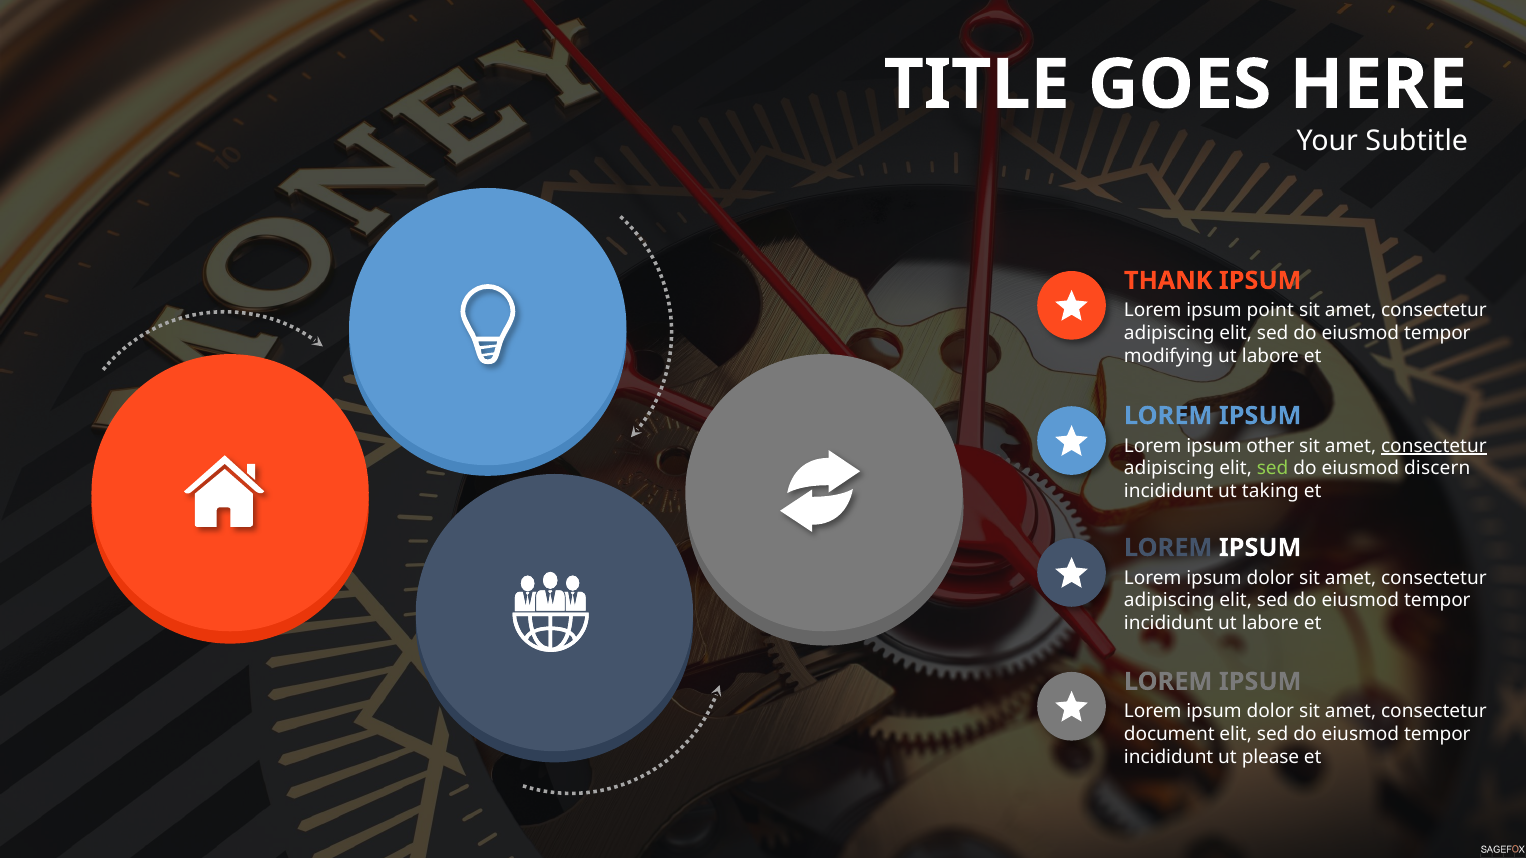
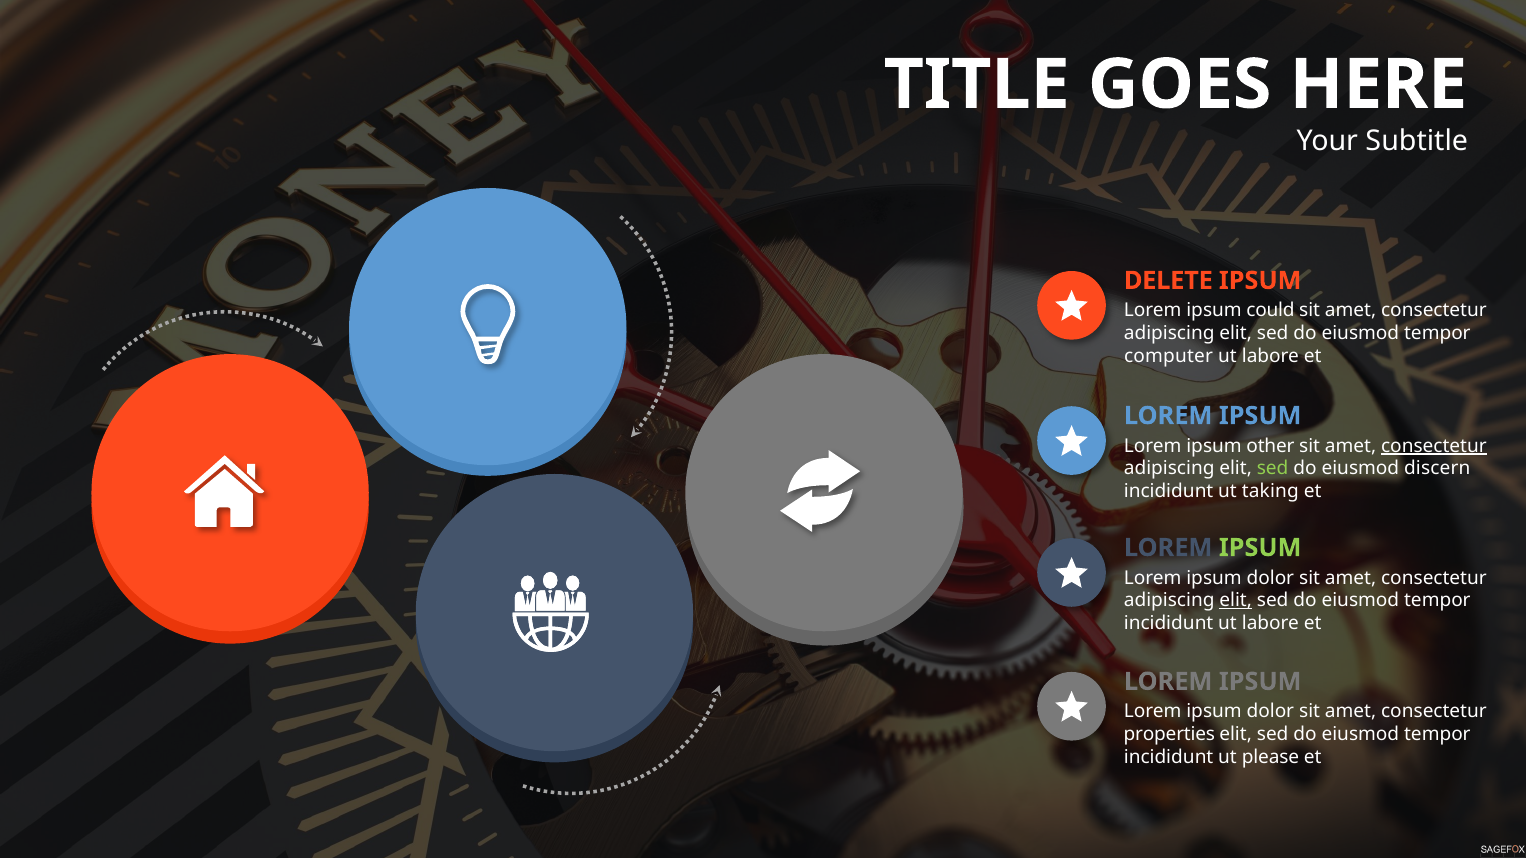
THANK: THANK -> DELETE (1168, 281)
point: point -> could (1270, 311)
modifying: modifying -> computer (1169, 357)
IPSUM colour: white -> light green (1260, 548)
elit underline: none -> present (1236, 601)
document: document -> properties (1169, 735)
